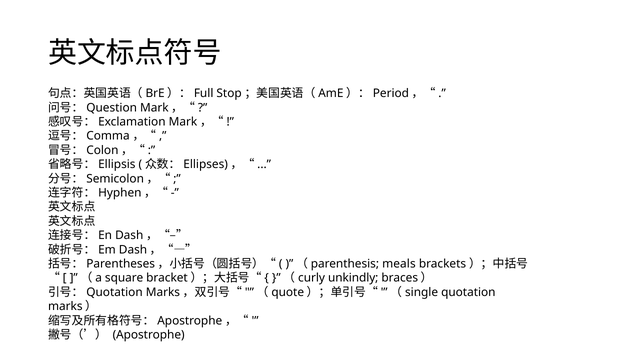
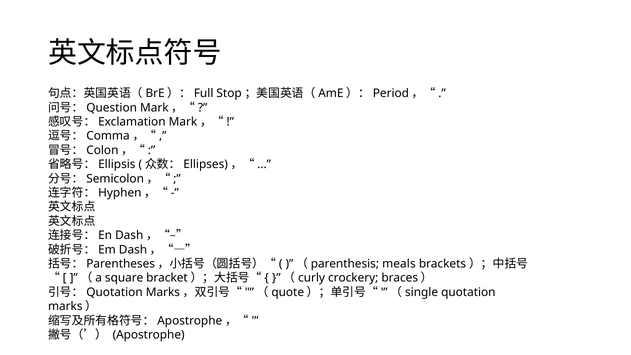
unkindly: unkindly -> crockery (353, 278)
